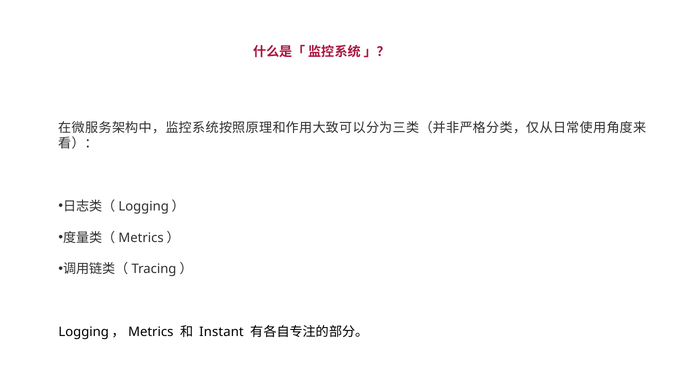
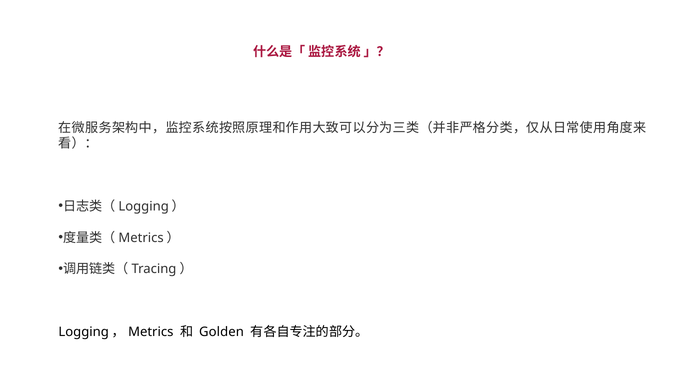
Instant: Instant -> Golden (221, 332)
